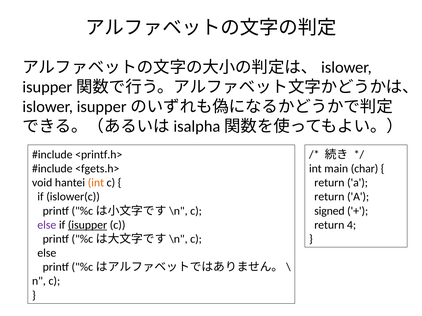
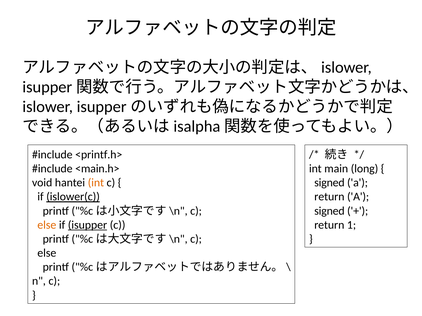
<fgets.h>: <fgets.h> -> <main.h> (97, 169)
char: char -> long (365, 169)
return: return -> signed (329, 183)
islower(c underline: none -> present (73, 197)
else colour: purple -> orange (47, 225)
4: 4 -> 1 (352, 225)
